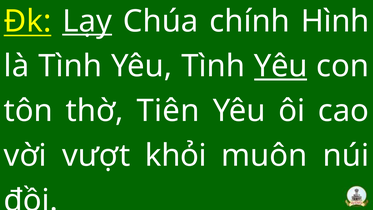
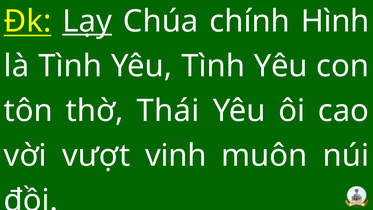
Yêu underline: present -> none (281, 66)
Tiên: Tiên -> Thái (168, 111)
khỏi: khỏi -> vinh (176, 156)
